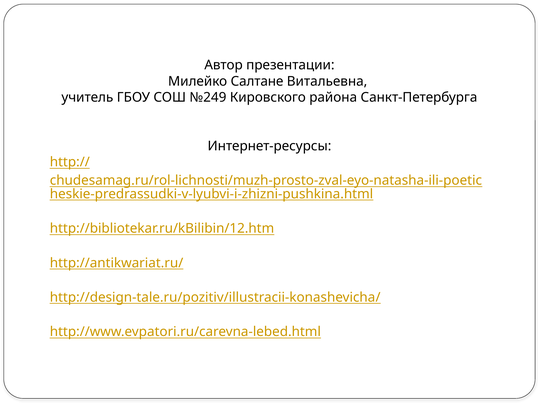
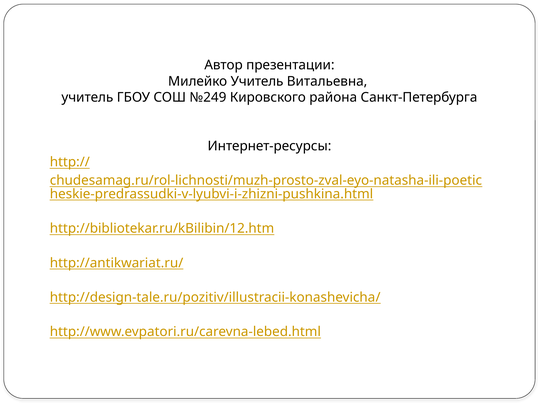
Милейко Салтане: Салтане -> Учитель (257, 81)
